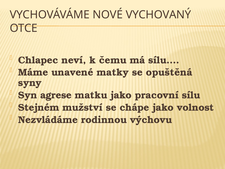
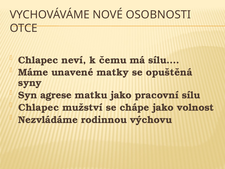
VYCHOVANÝ: VYCHOVANÝ -> OSOBNOSTI (158, 15)
Stejném: Stejném -> Chlapec (39, 107)
